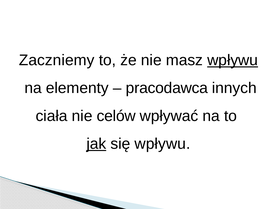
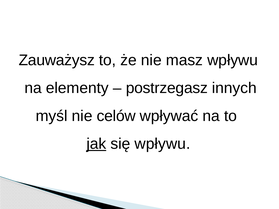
Zaczniemy: Zaczniemy -> Zauważysz (57, 60)
wpływu underline: present -> none (233, 60)
pracodawca: pracodawca -> postrzegasz (167, 88)
ciała: ciała -> myśl (52, 116)
